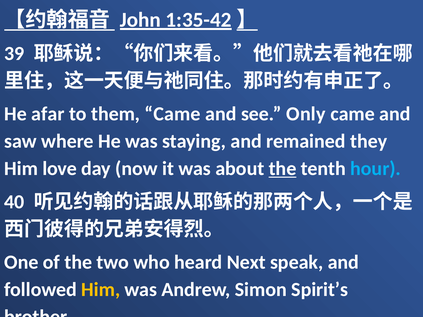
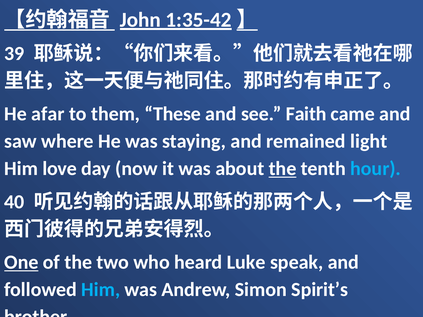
them Came: Came -> These (173, 114)
Only: Only -> Faith (306, 114)
they: they -> light (369, 141)
One underline: none -> present (21, 262)
Next: Next -> Luke (246, 262)
Him colour: yellow -> light blue (101, 290)
